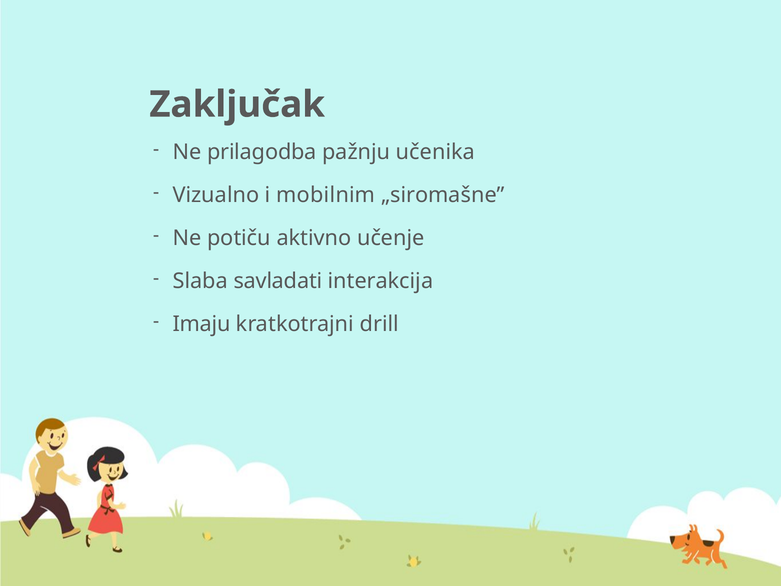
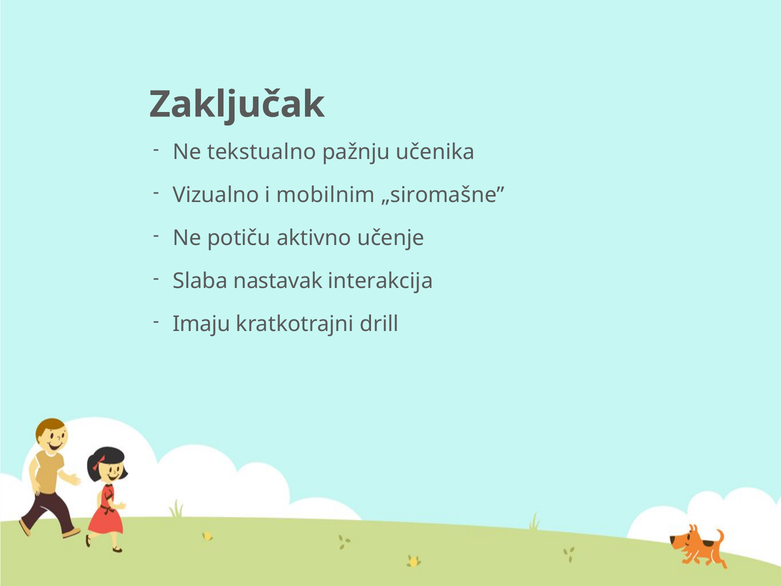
prilagodba: prilagodba -> tekstualno (262, 152)
savladati: savladati -> nastavak (278, 281)
